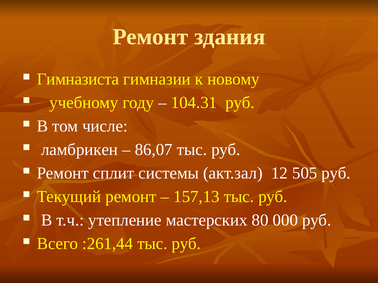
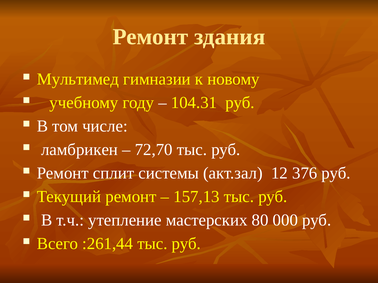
Гимназиста: Гимназиста -> Мультимед (78, 79)
86,07: 86,07 -> 72,70 (154, 150)
505: 505 -> 376 (305, 173)
